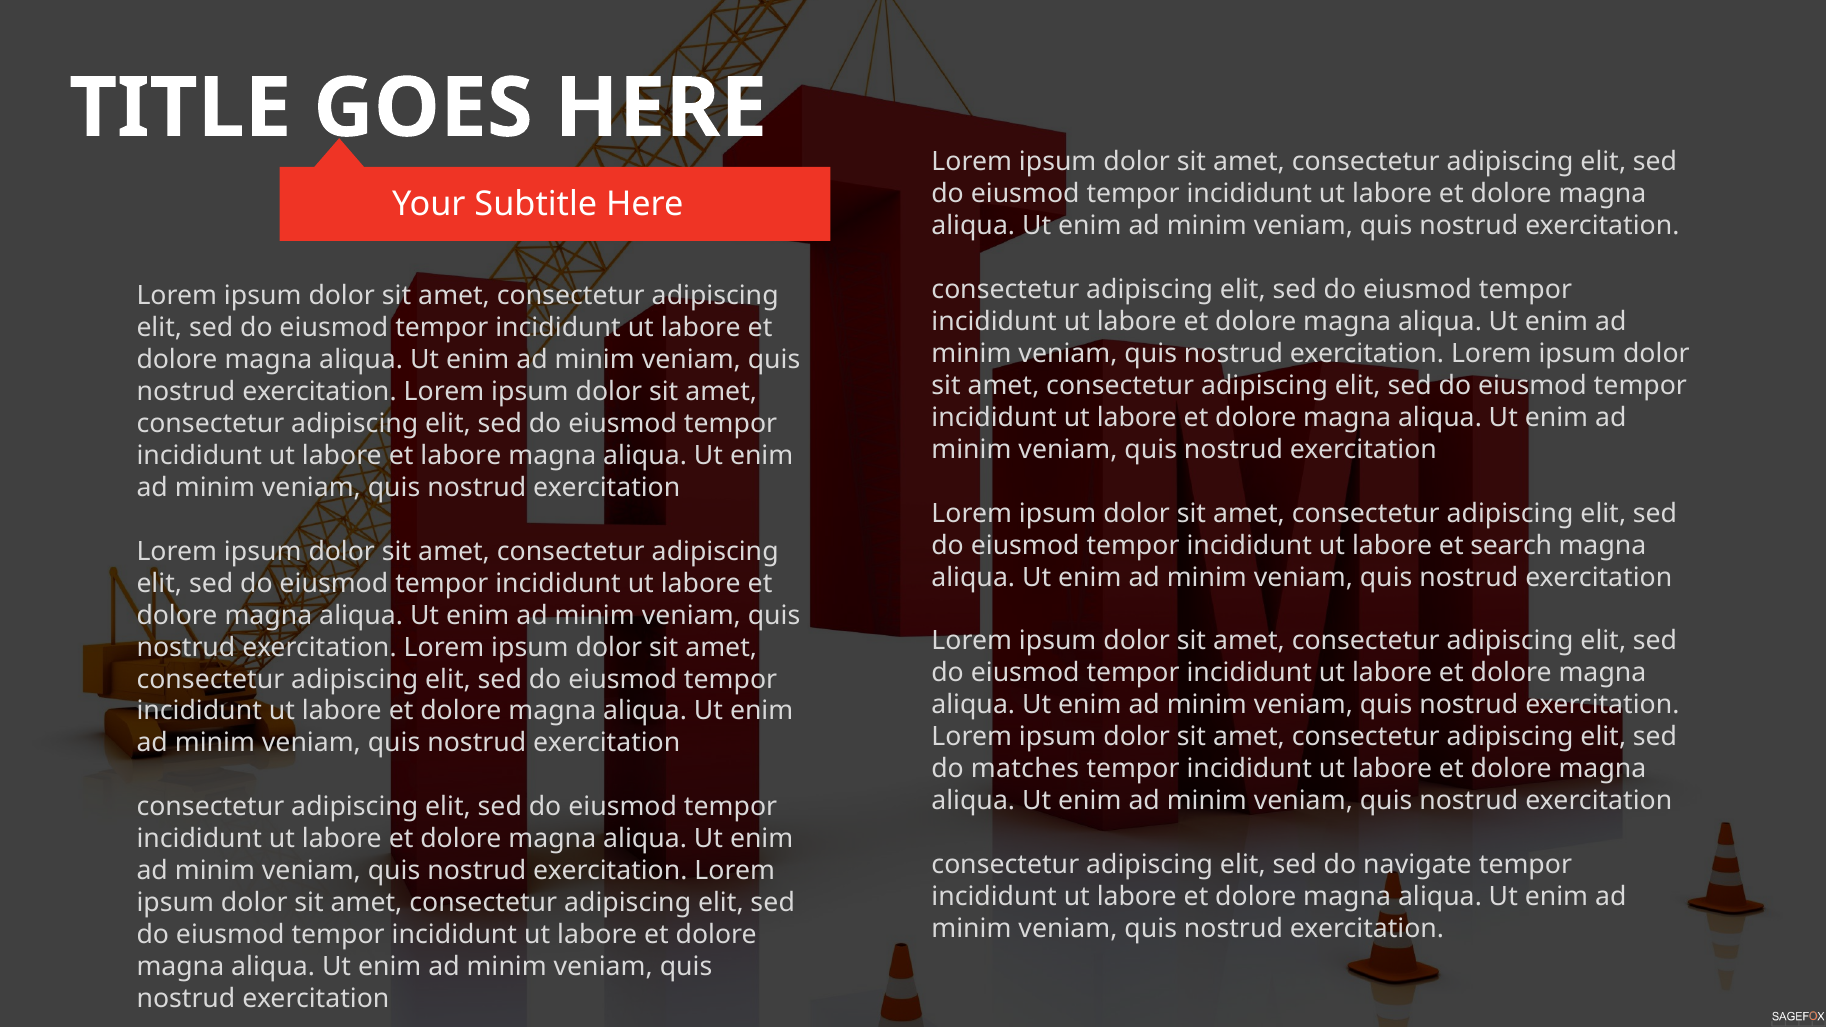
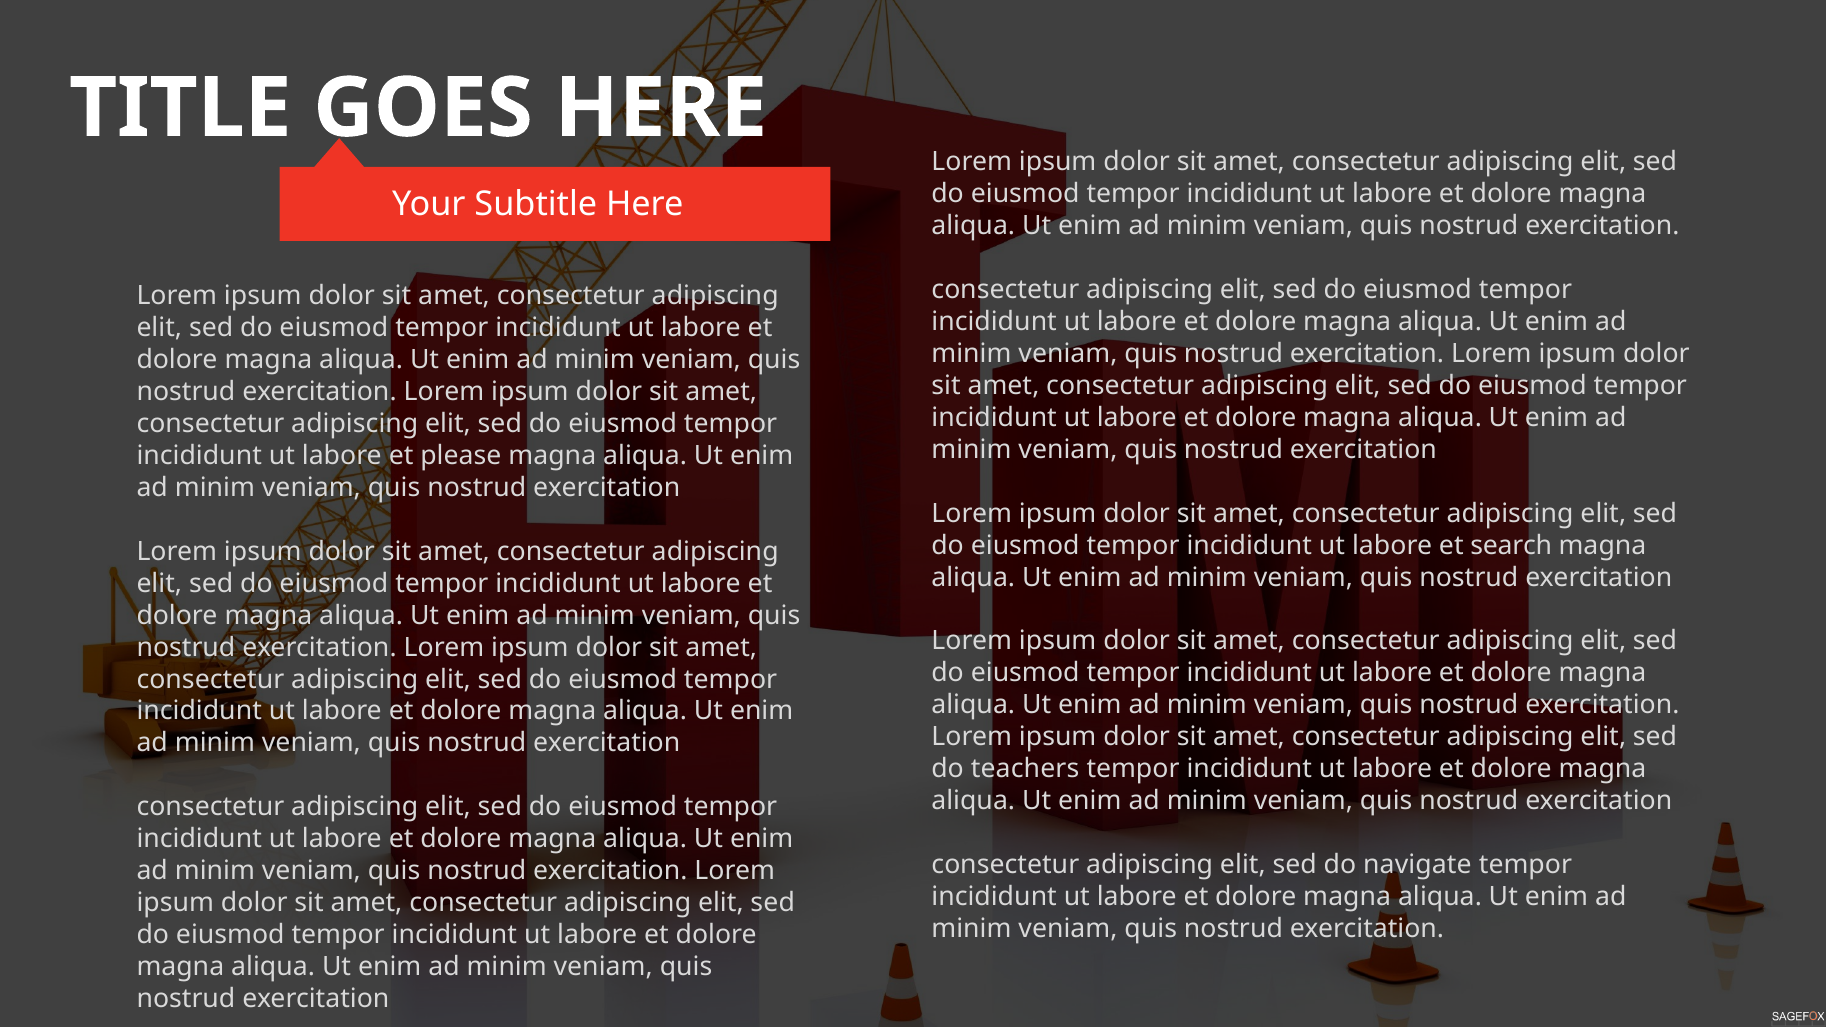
et labore: labore -> please (461, 455)
matches: matches -> teachers (1025, 769)
